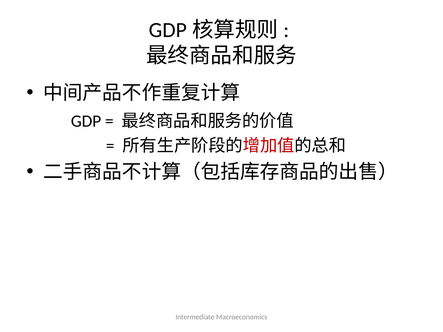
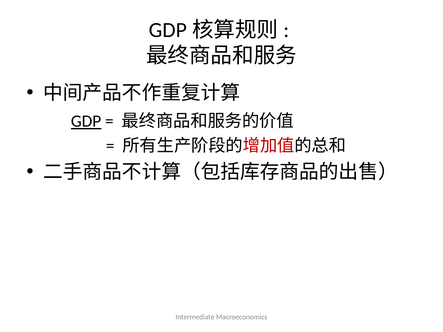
GDP underline: none -> present (86, 121)
